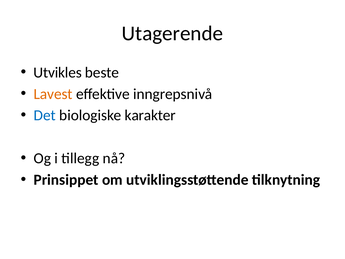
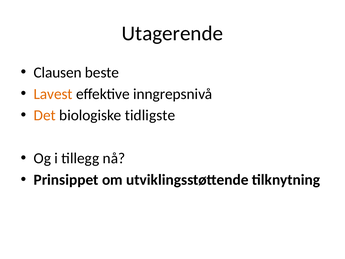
Utvikles: Utvikles -> Clausen (58, 72)
Det colour: blue -> orange (45, 115)
karakter: karakter -> tidligste (150, 115)
